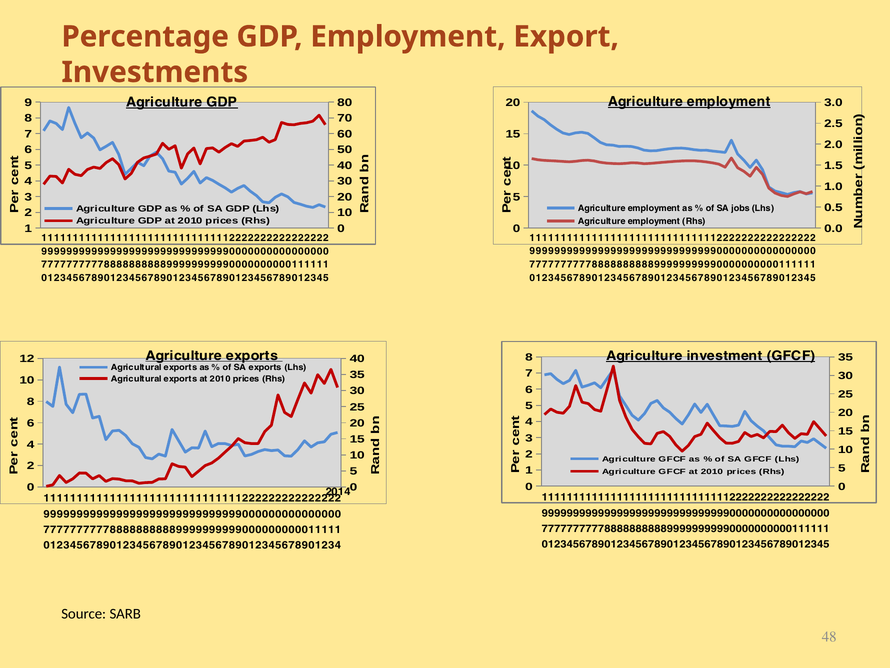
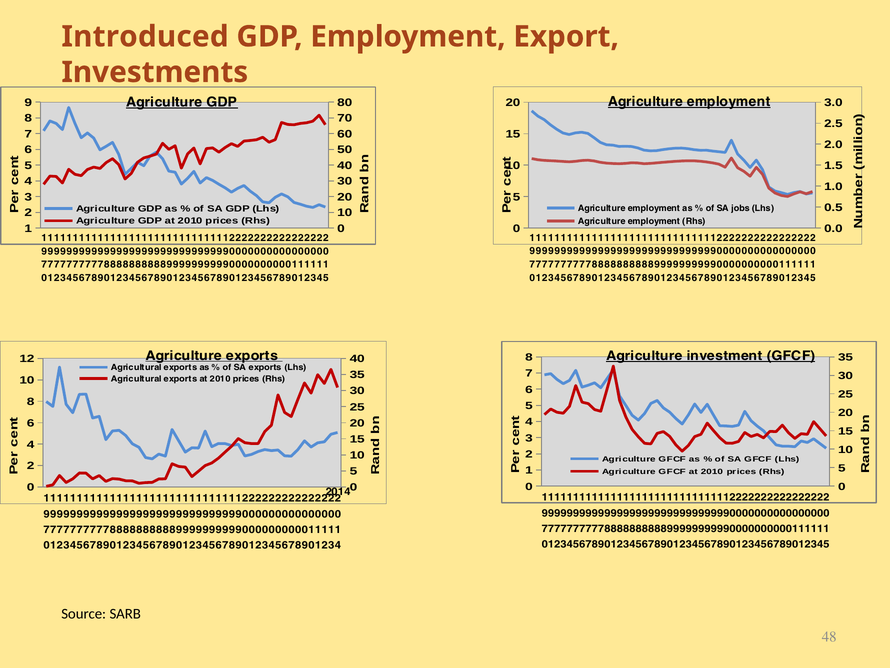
Percentage: Percentage -> Introduced (145, 37)
